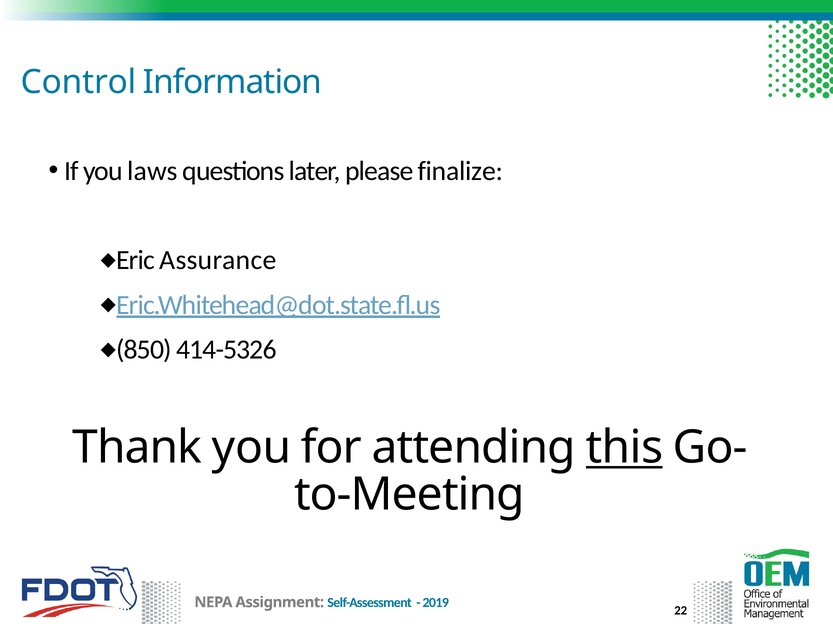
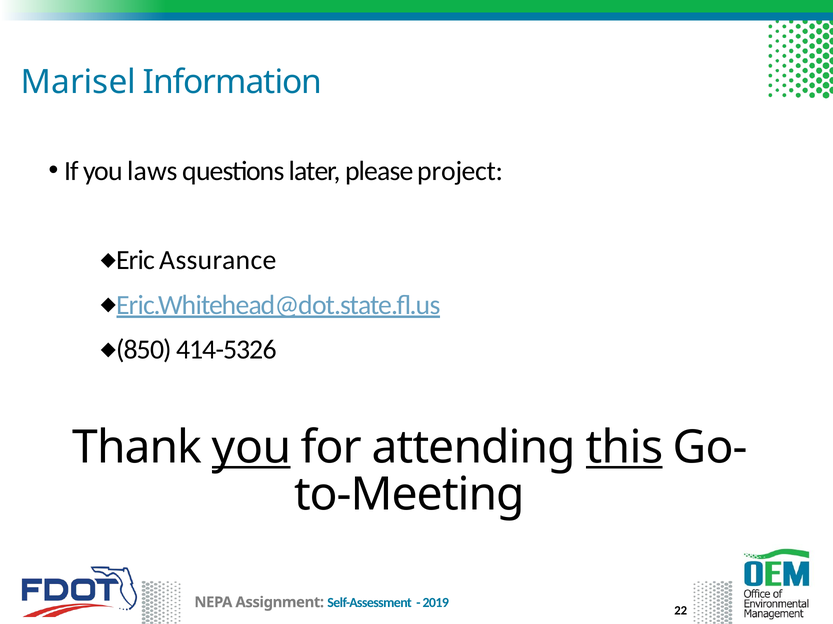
Control: Control -> Marisel (78, 82)
finalize: finalize -> project (460, 171)
you underline: none -> present (252, 448)
